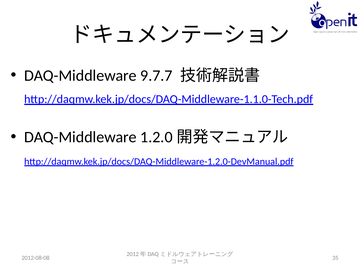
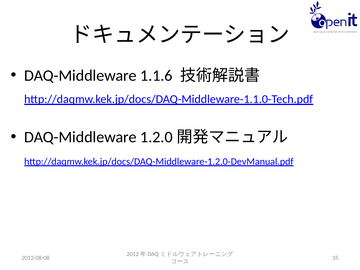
9.7.7: 9.7.7 -> 1.1.6 (156, 76)
